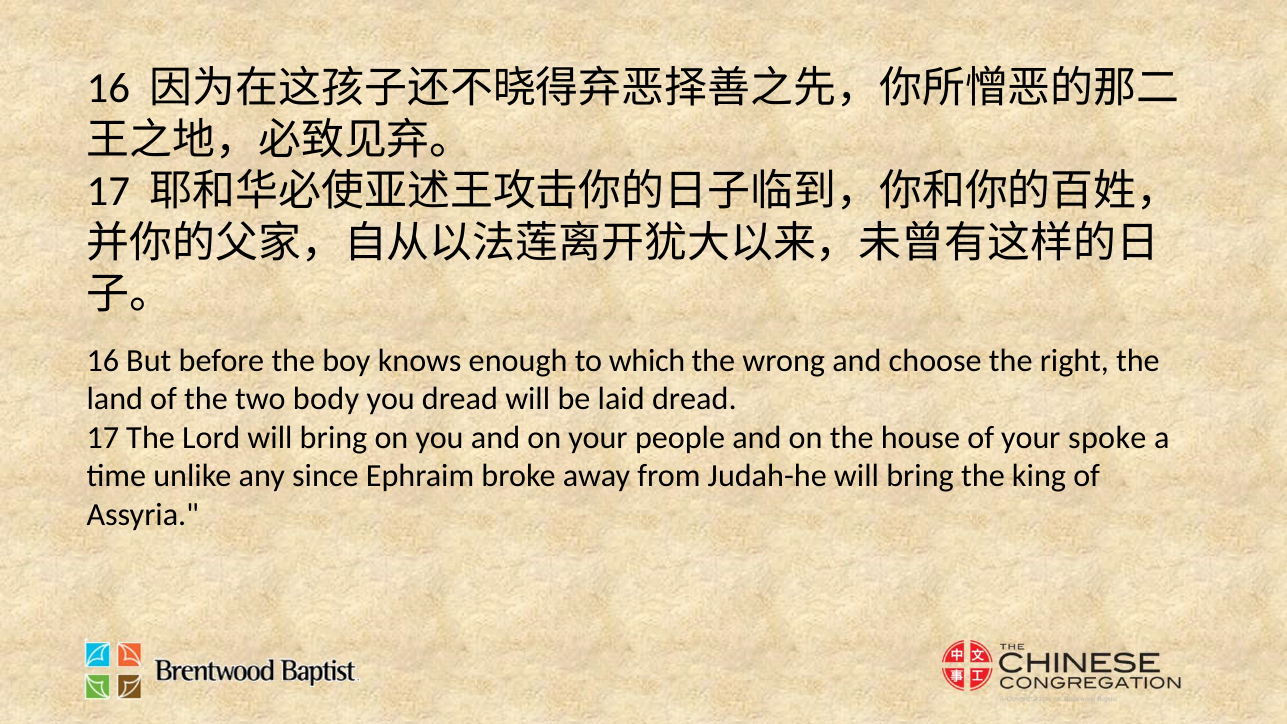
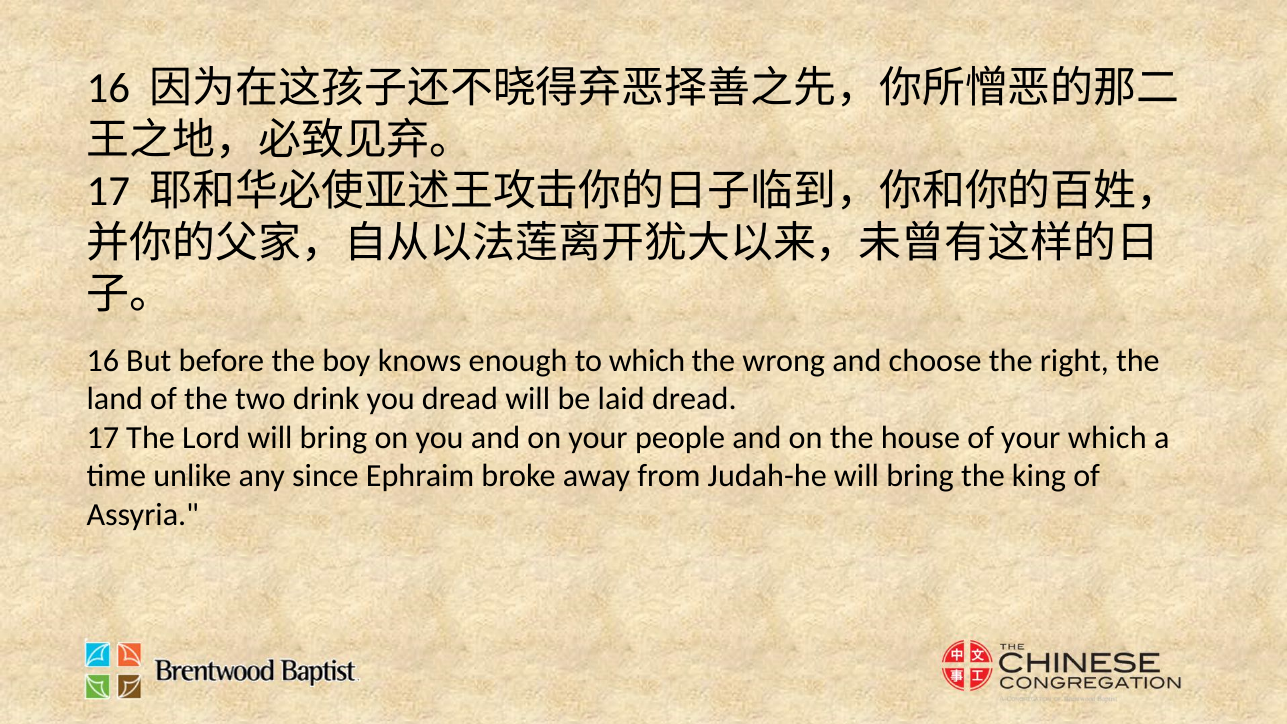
body: body -> drink (326, 399)
your spoke: spoke -> which (1107, 438)
